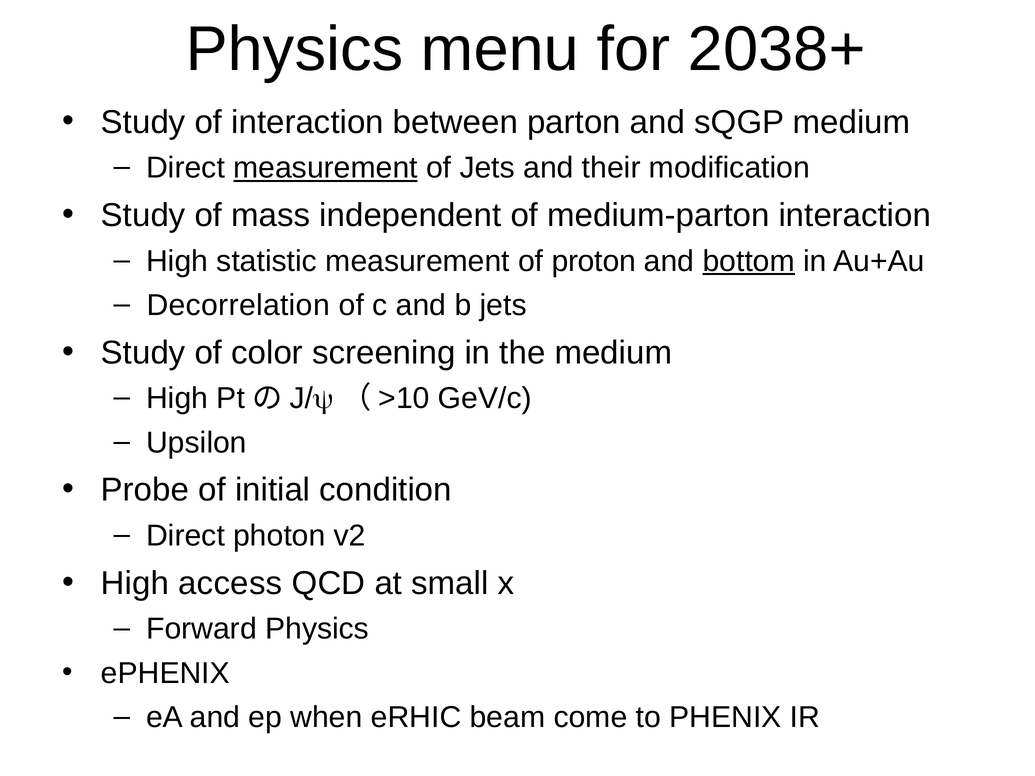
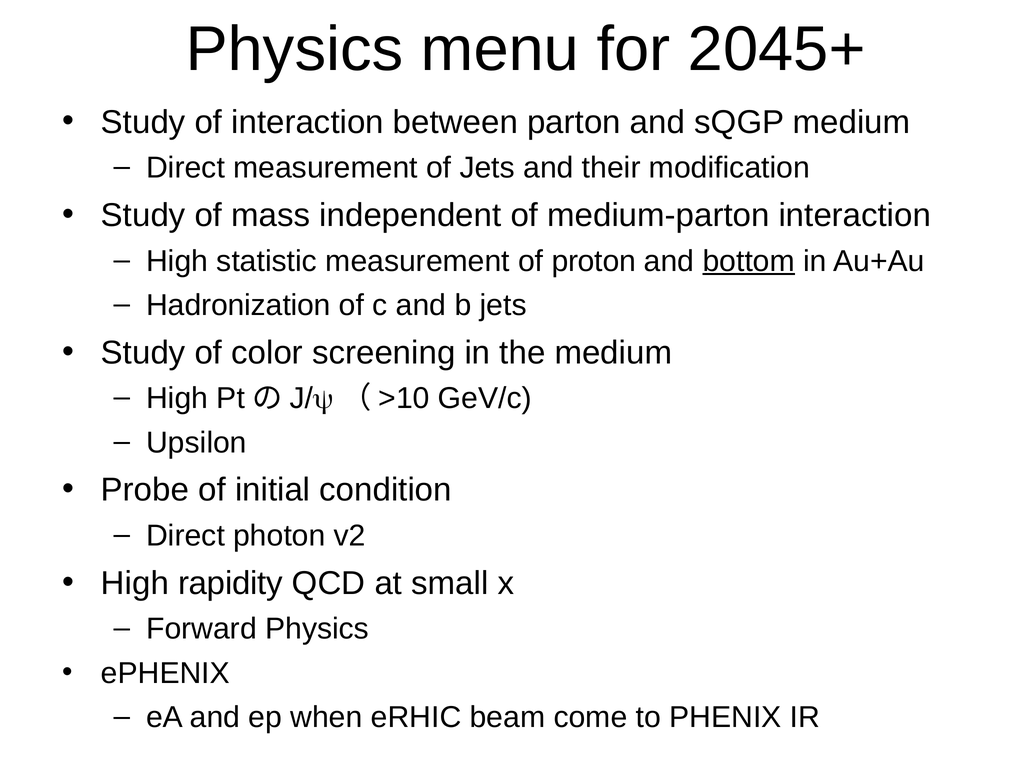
2038+: 2038+ -> 2045+ (777, 49)
measurement underline: present -> none (325, 168)
Decorrelation: Decorrelation -> Hadronization (238, 305)
access: access -> rapidity (230, 583)
